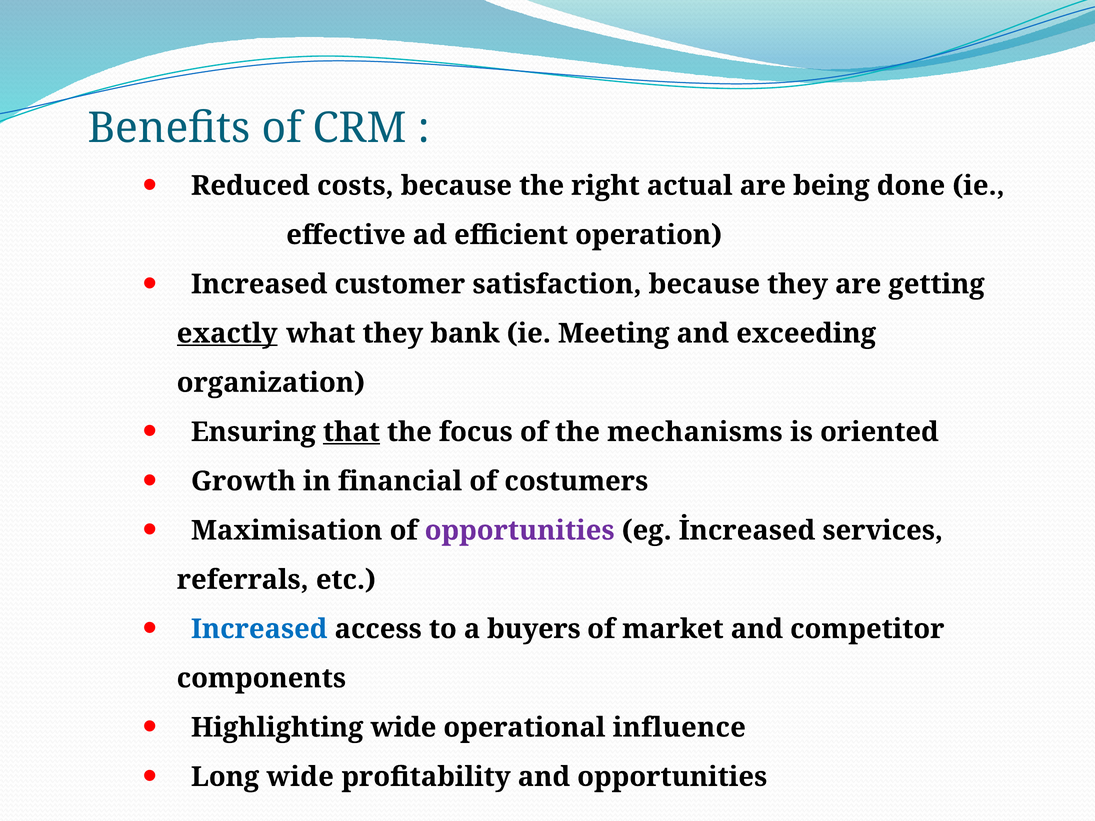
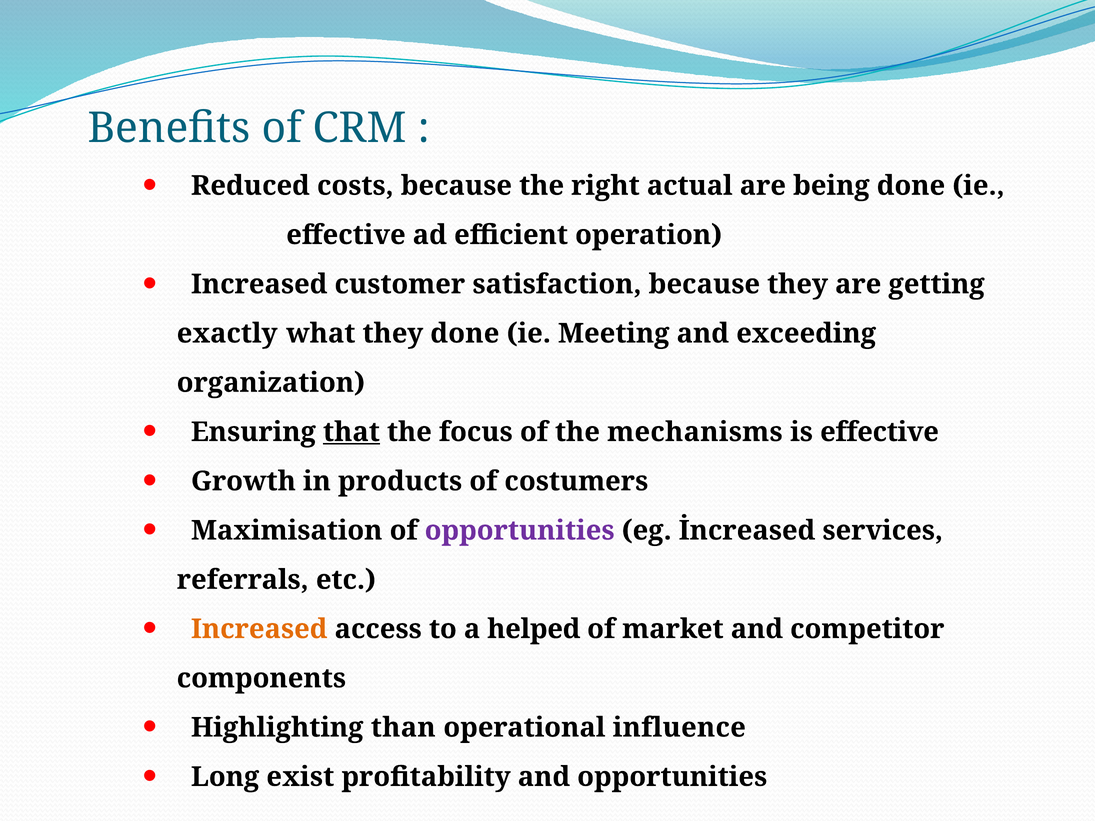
exactly underline: present -> none (227, 334)
they bank: bank -> done (465, 334)
is oriented: oriented -> effective (880, 432)
financial: financial -> products (400, 481)
Increased colour: blue -> orange (259, 629)
buyers: buyers -> helped (534, 629)
Highlighting wide: wide -> than (403, 728)
Long wide: wide -> exist (300, 777)
